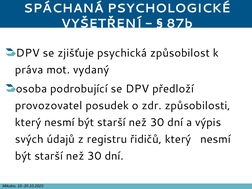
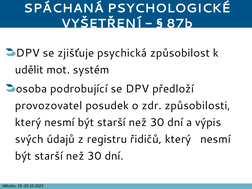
práva: práva -> udělit (29, 70)
vydaný: vydaný -> systém (91, 70)
